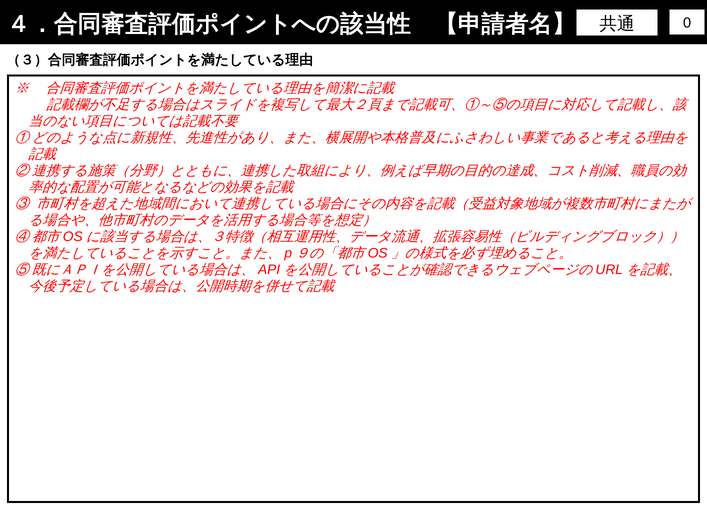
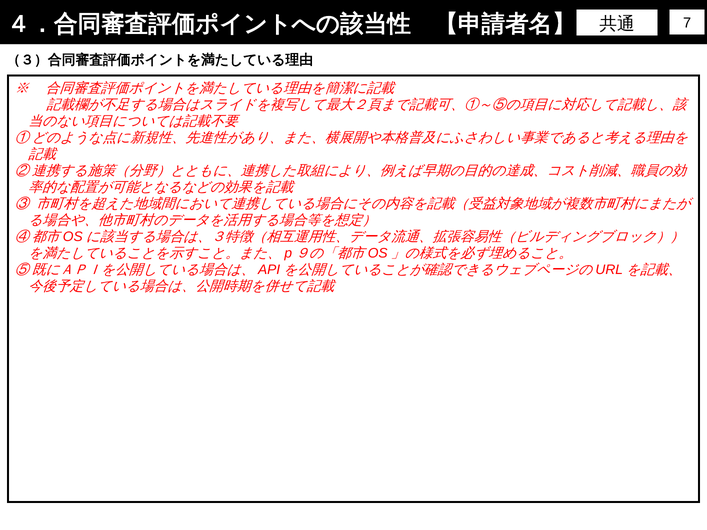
0: 0 -> 7 (687, 23)
